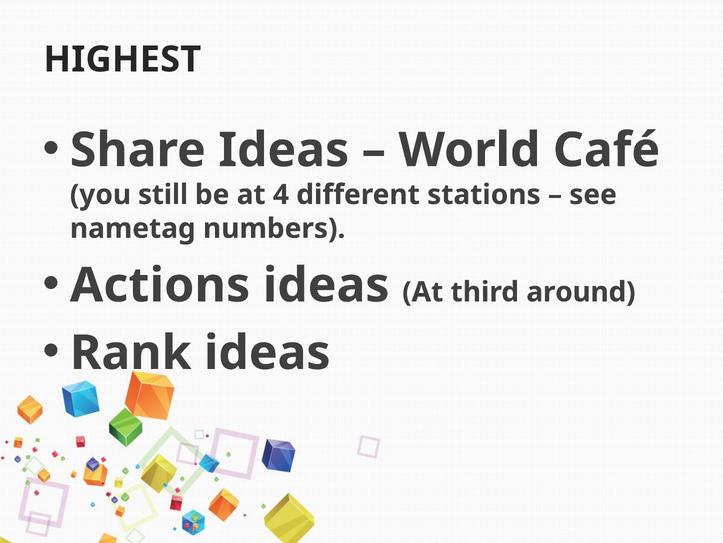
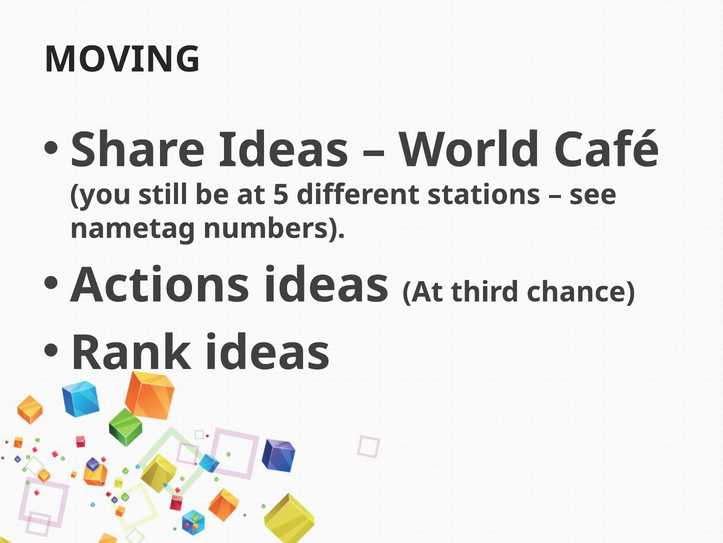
HIGHEST: HIGHEST -> MOVING (122, 59)
4: 4 -> 5 (281, 194)
around: around -> chance (581, 292)
